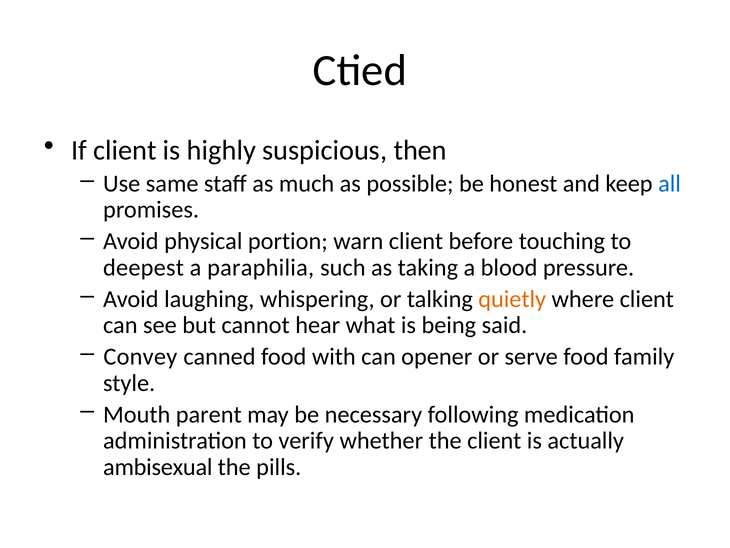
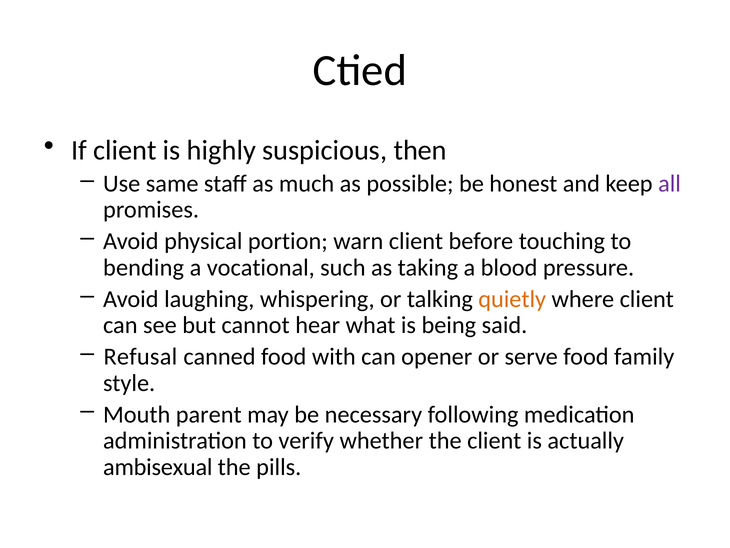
all colour: blue -> purple (670, 183)
deepest: deepest -> bending (144, 267)
paraphilia: paraphilia -> vocational (261, 267)
Convey: Convey -> Refusal (140, 356)
